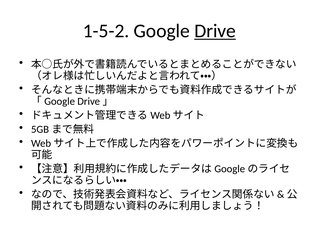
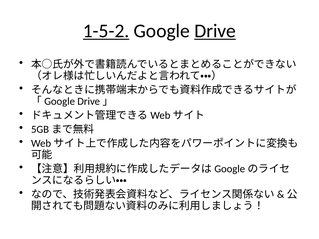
1-5-2 underline: none -> present (106, 31)
